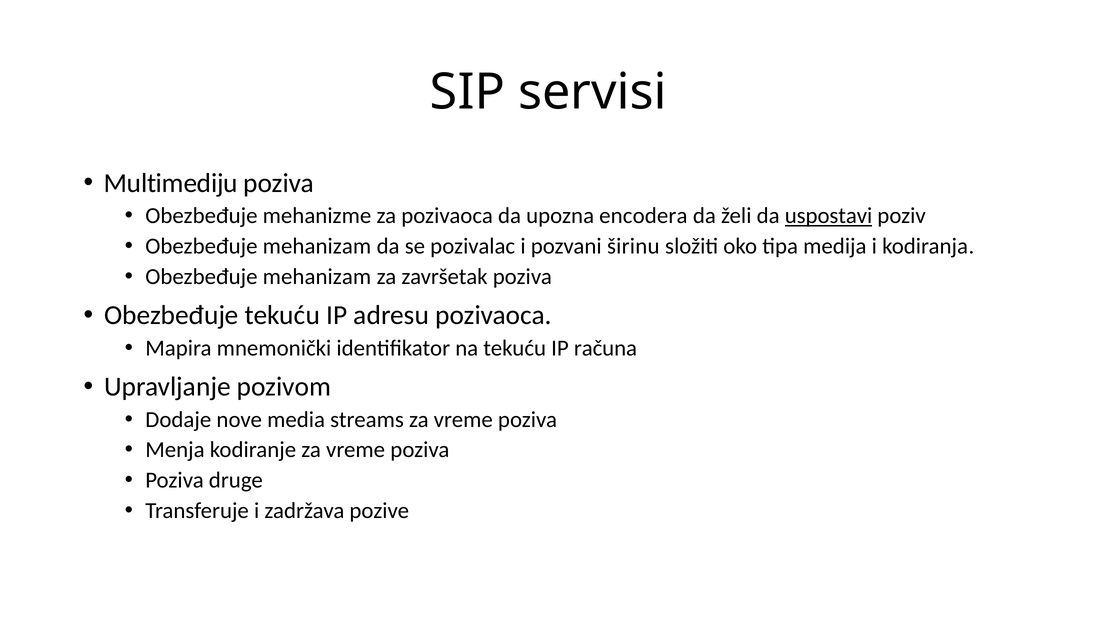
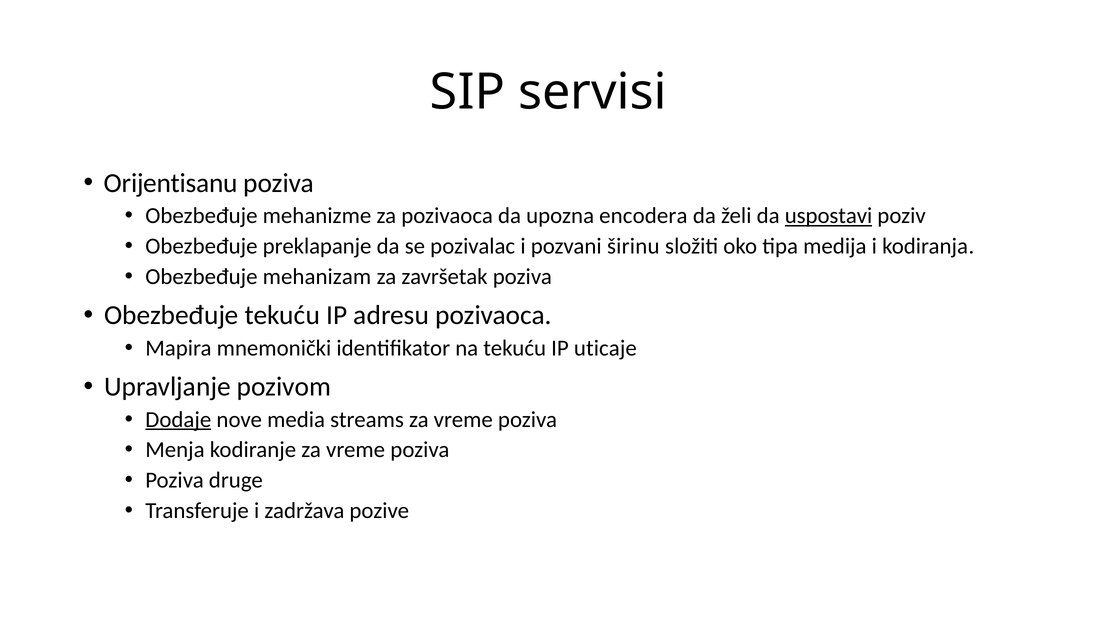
Multimediju: Multimediju -> Orijentisanu (171, 183)
mehanizam: mehanizam -> preklapanje (317, 246)
računa: računa -> uticaje (605, 348)
Dodaje underline: none -> present (178, 420)
